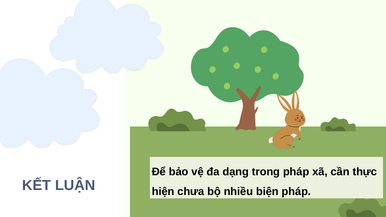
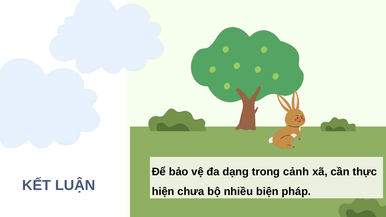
trong pháp: pháp -> cảnh (296, 172)
